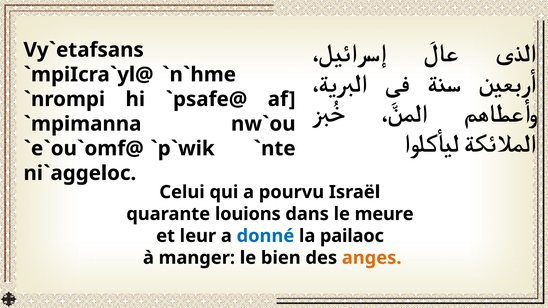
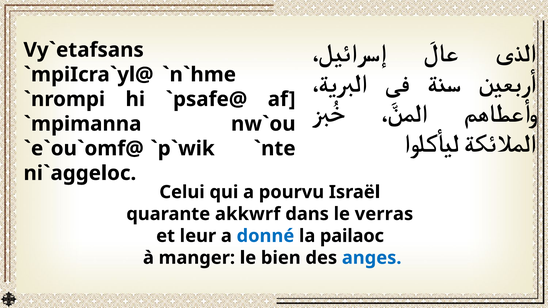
louions: louions -> akkwrf (248, 214)
meure: meure -> verras (384, 214)
anges colour: orange -> blue (372, 258)
